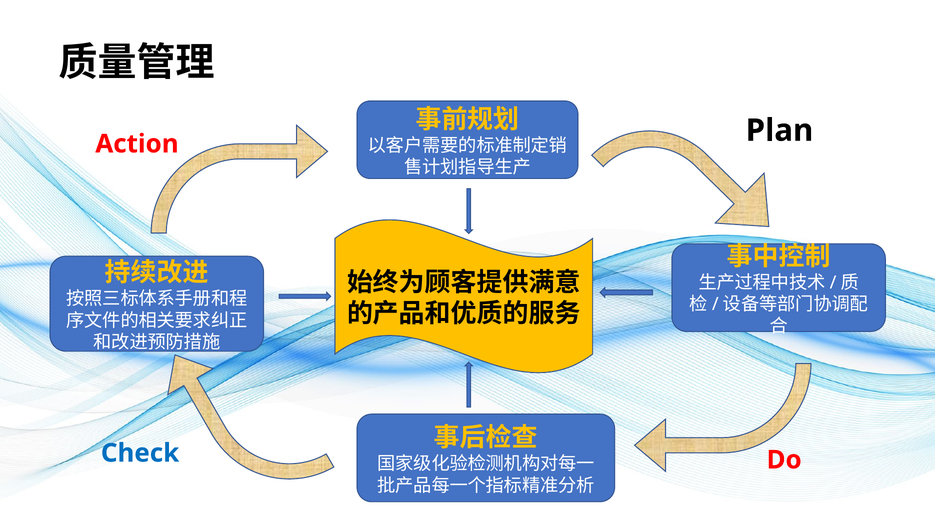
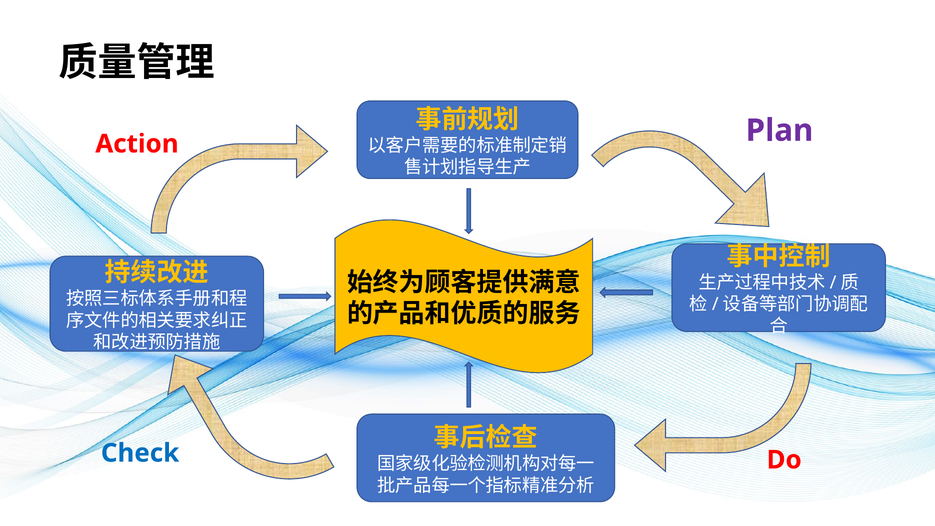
Plan colour: black -> purple (779, 130)
